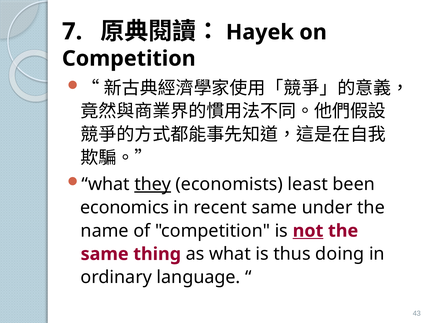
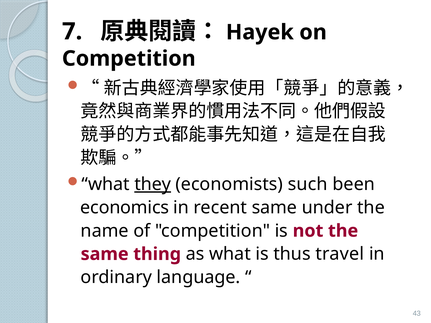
least: least -> such (308, 184)
not underline: present -> none (308, 231)
doing: doing -> travel (340, 254)
